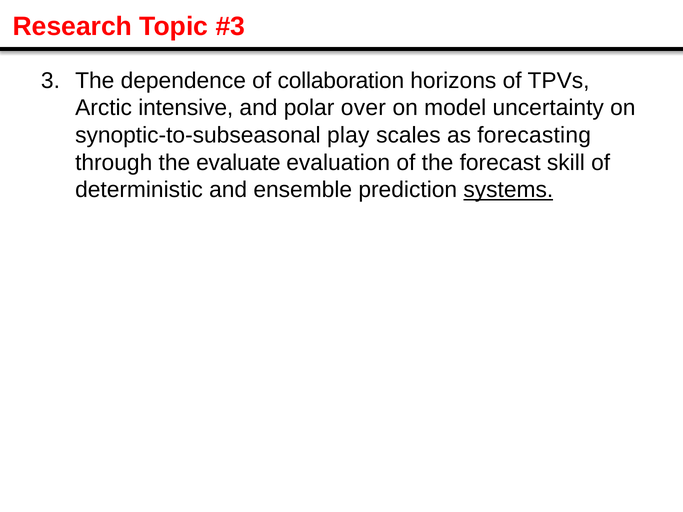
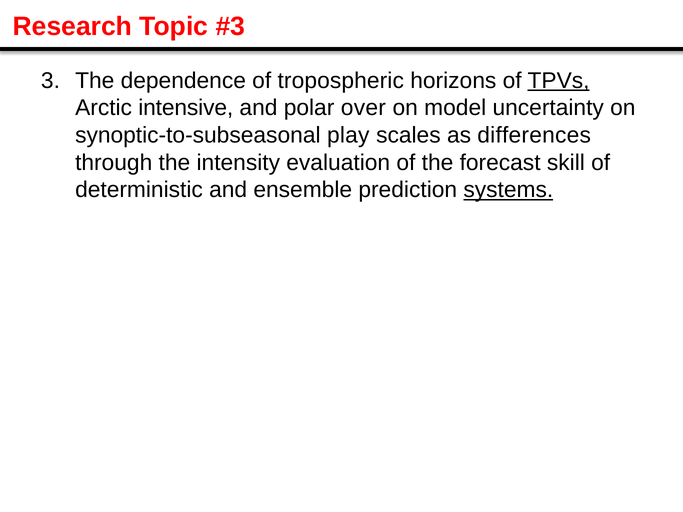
collaboration: collaboration -> tropospheric (341, 81)
TPVs underline: none -> present (559, 81)
forecasting: forecasting -> differences (534, 135)
evaluate: evaluate -> intensity (238, 163)
